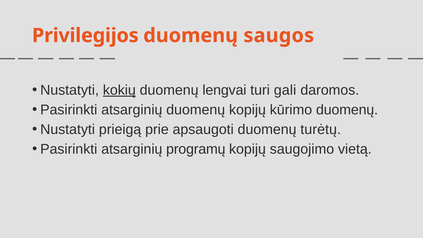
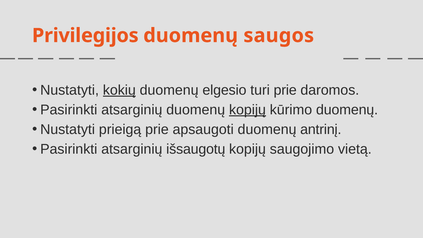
lengvai: lengvai -> elgesio (224, 90)
turi gali: gali -> prie (285, 90)
kopijų underline: none -> present (247, 110)
turėtų: turėtų -> antrinį (321, 129)
programų: programų -> išsaugotų (196, 149)
